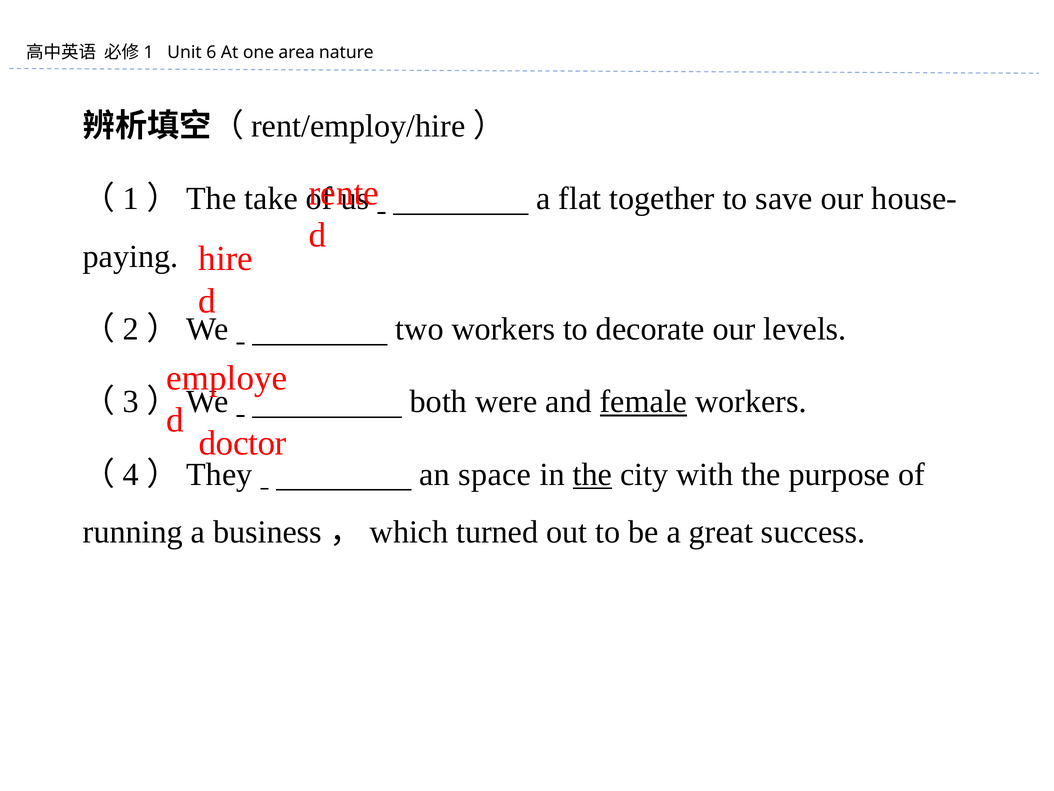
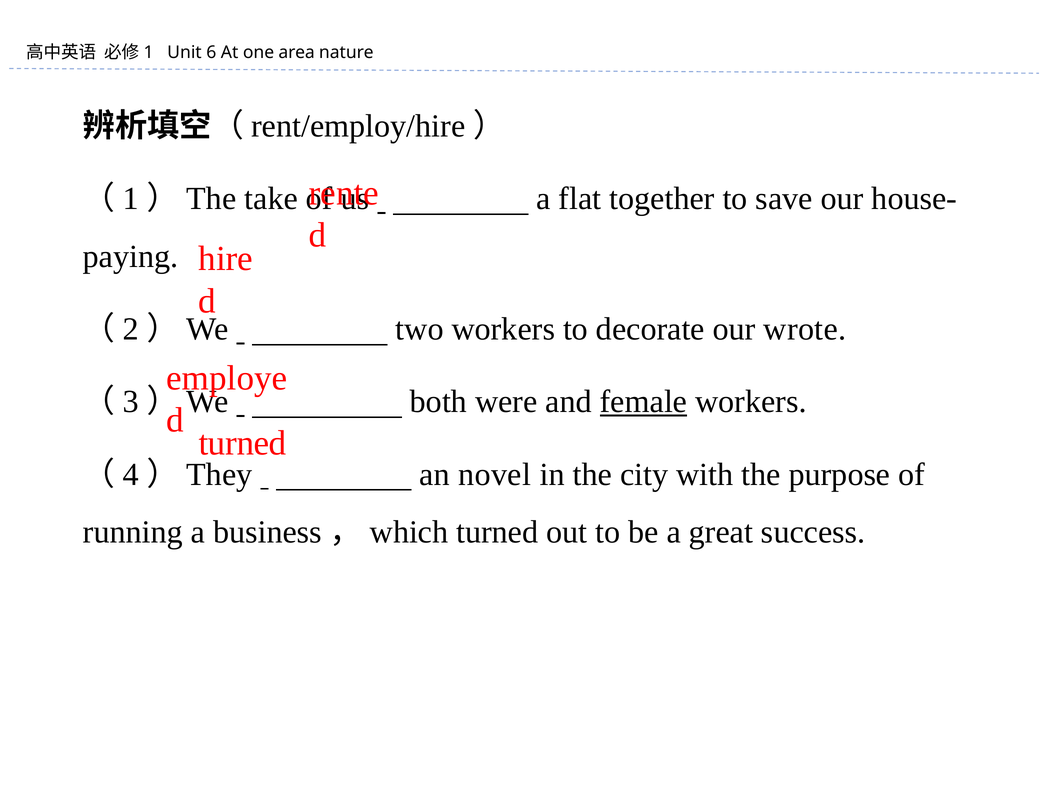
levels: levels -> wrote (805, 329)
doctor: doctor -> turned (243, 443)
space: space -> novel (495, 474)
the underline: present -> none (593, 474)
